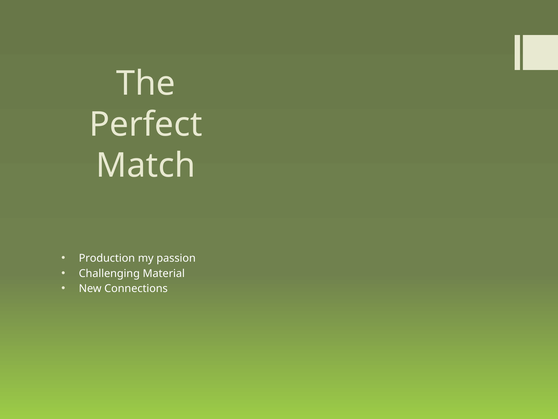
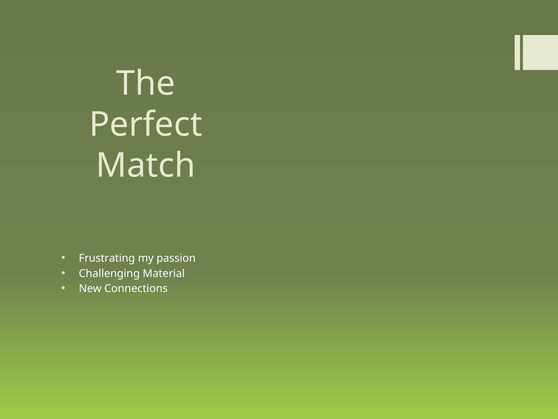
Production: Production -> Frustrating (107, 258)
